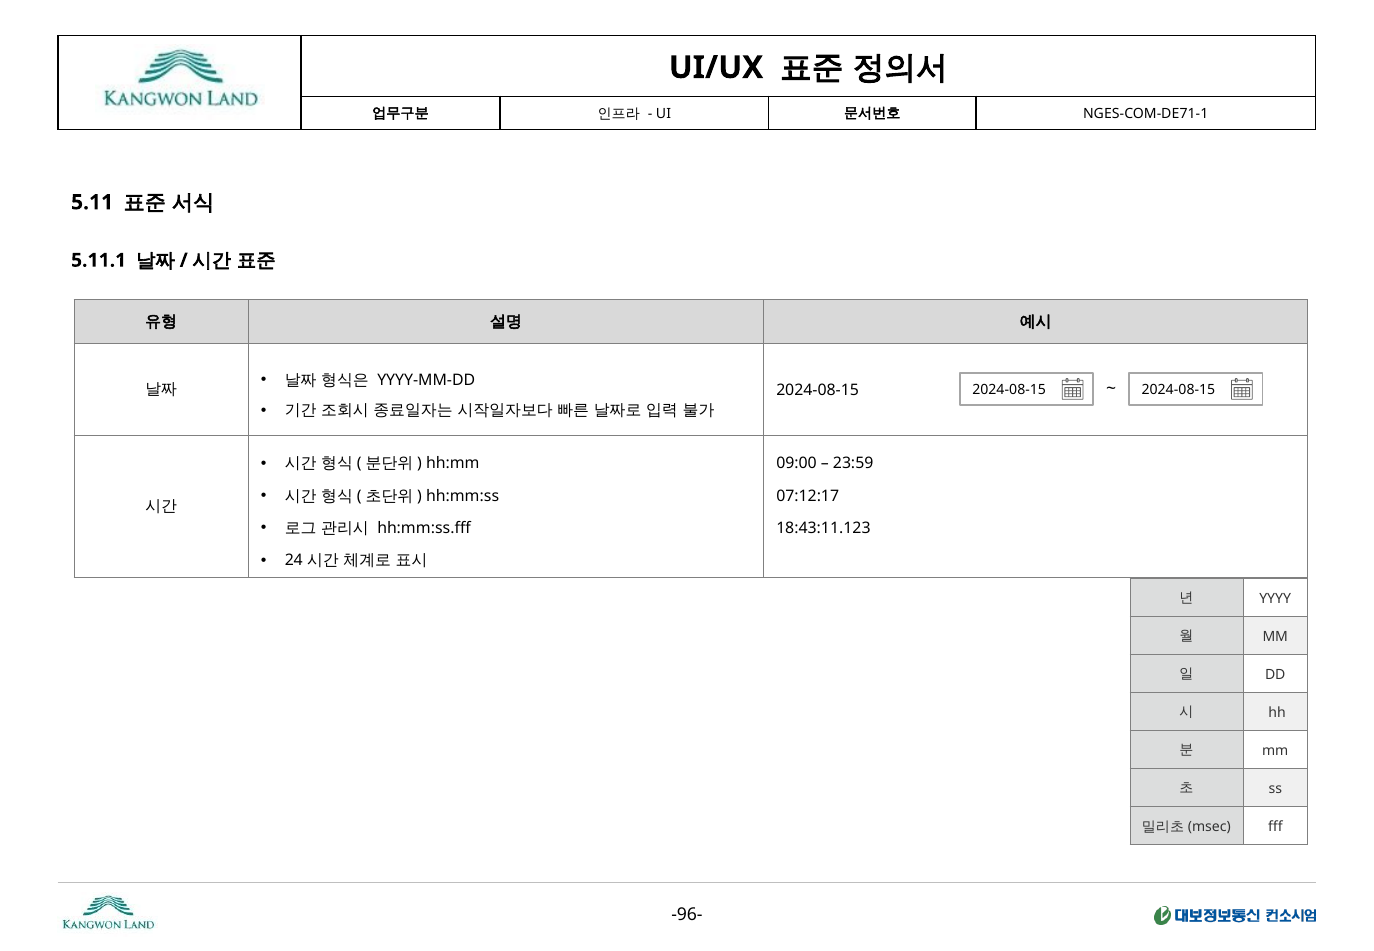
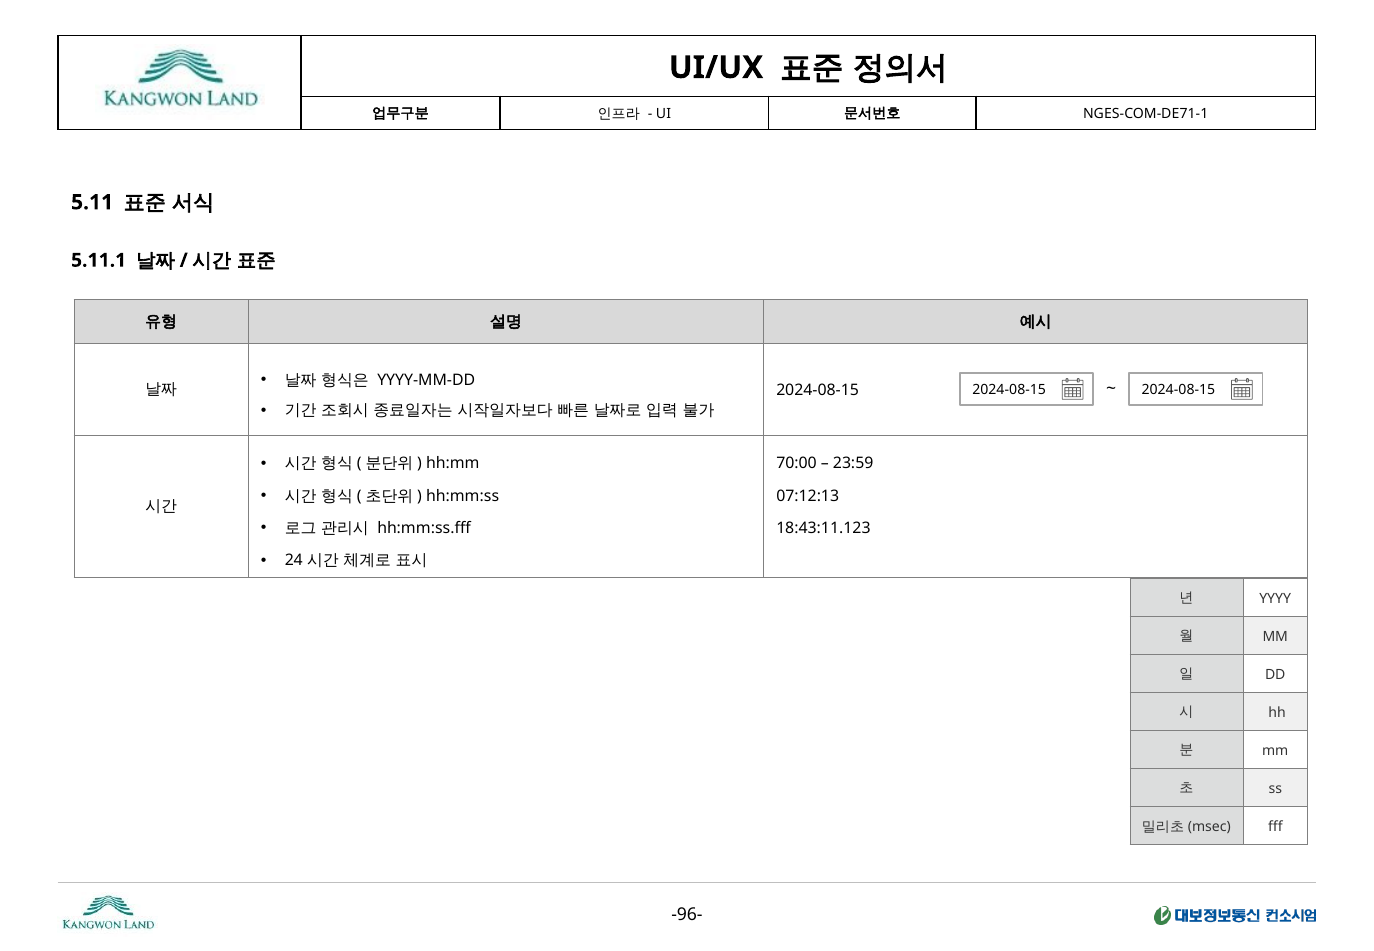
09:00: 09:00 -> 70:00 (797, 464)
07:12:17: 07:12:17 -> 07:12:13 (808, 496)
